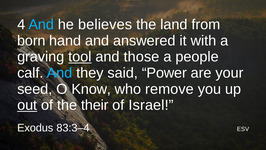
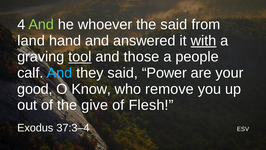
And colour: light blue -> light green (41, 24)
believes: believes -> whoever (105, 24)
the land: land -> said (174, 24)
born: born -> land (31, 41)
with underline: none -> present (204, 41)
seed: seed -> good (35, 89)
out underline: present -> none (27, 105)
their: their -> give (95, 105)
Israel: Israel -> Flesh (151, 105)
83:3–4: 83:3–4 -> 37:3–4 (73, 128)
